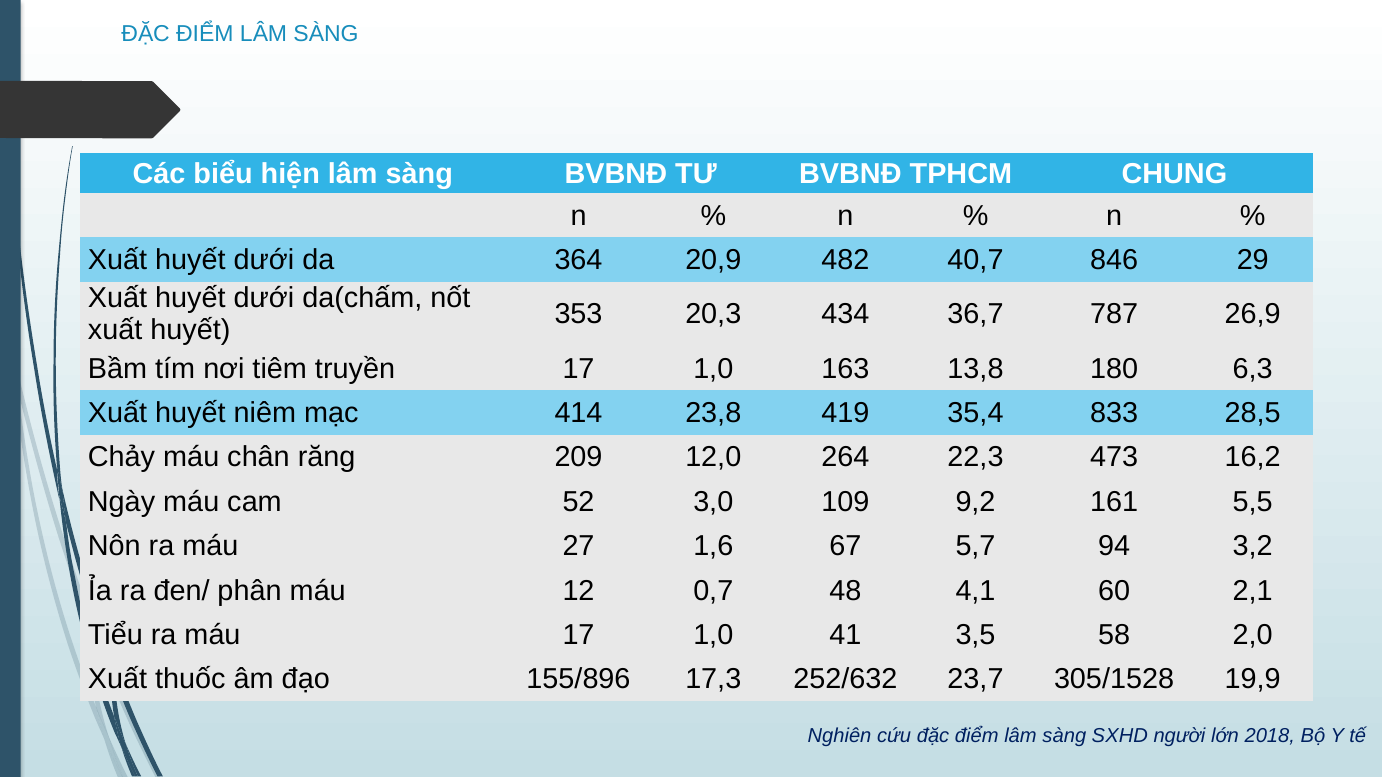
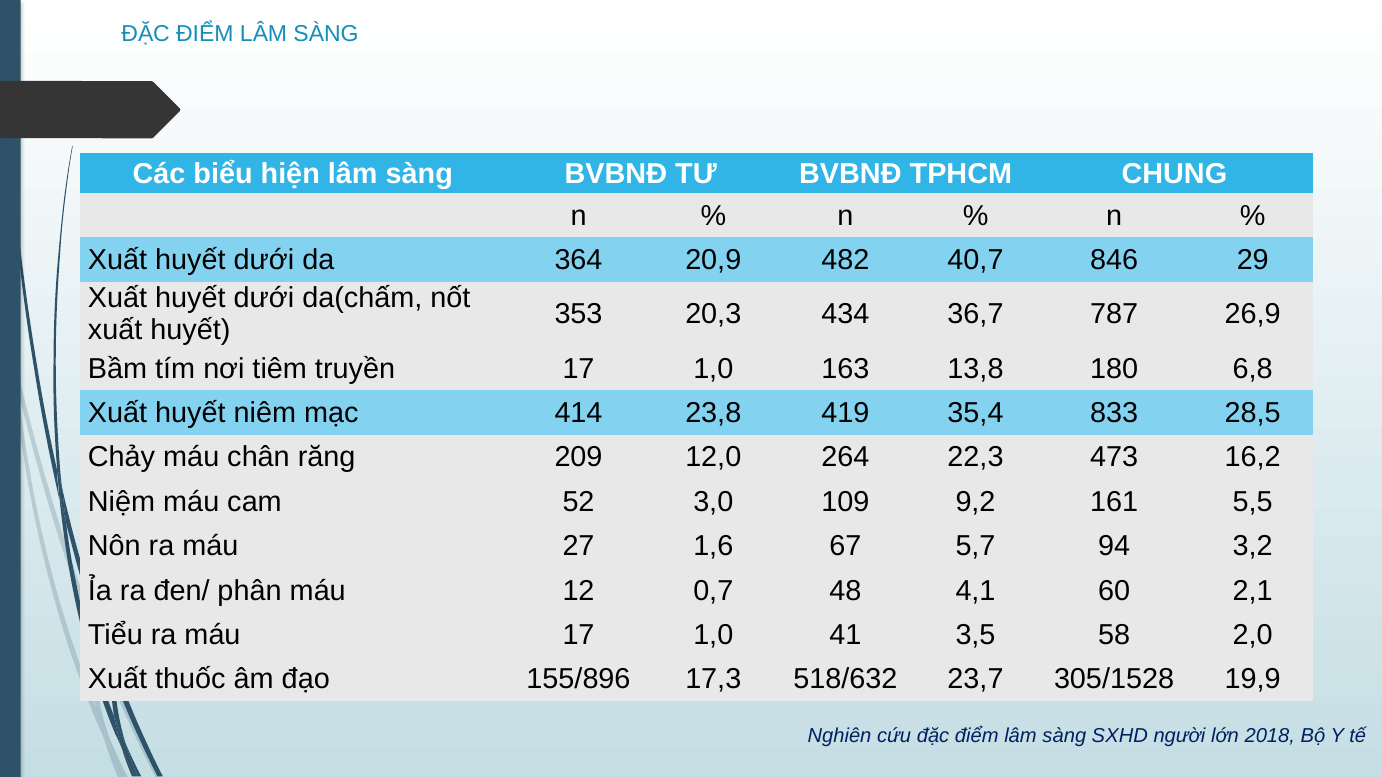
6,3: 6,3 -> 6,8 (1253, 369)
Ngày: Ngày -> Niệm (122, 502)
252/632: 252/632 -> 518/632 (845, 680)
